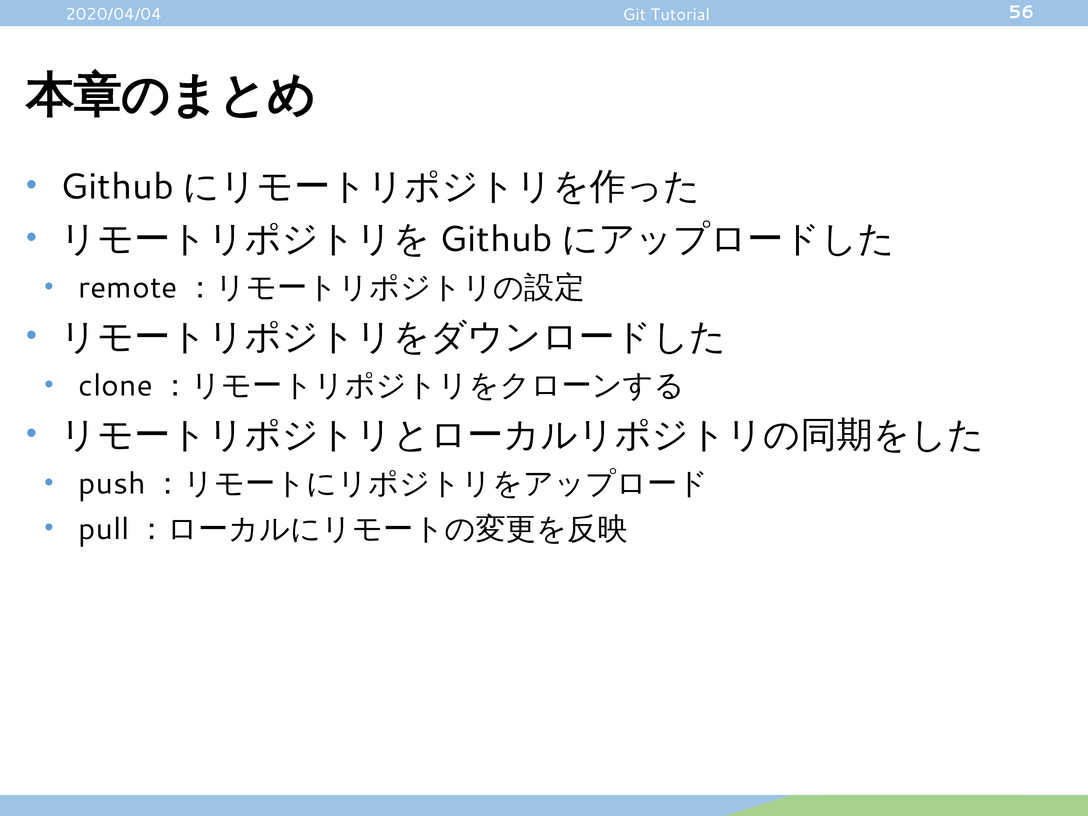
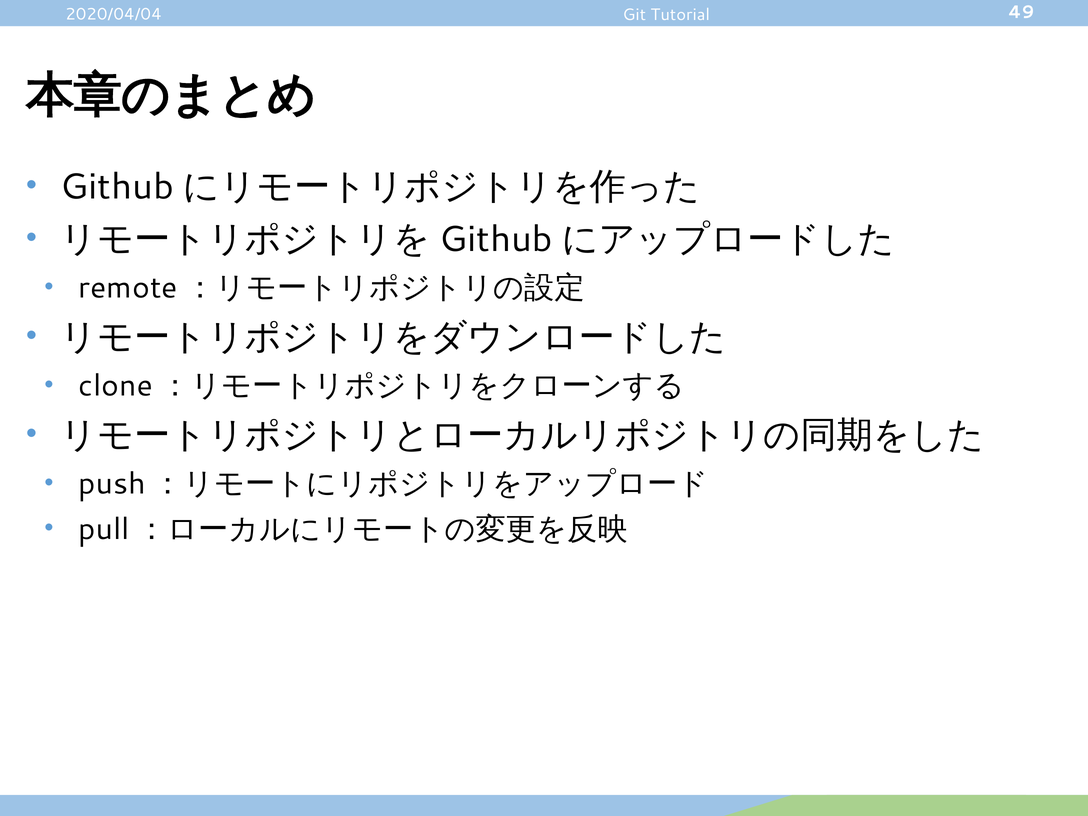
56: 56 -> 49 (1021, 12)
